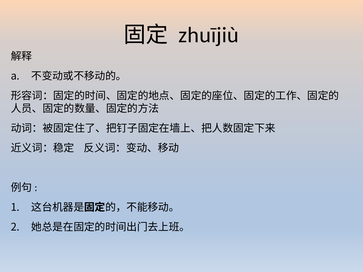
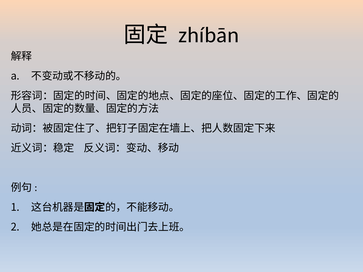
zhuījiù: zhuījiù -> zhíbān (209, 35)
